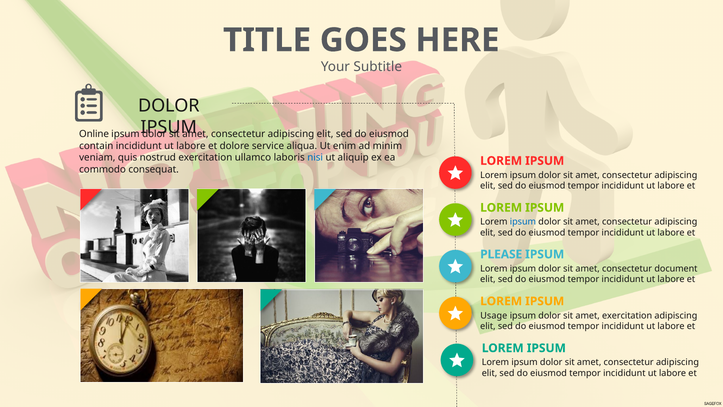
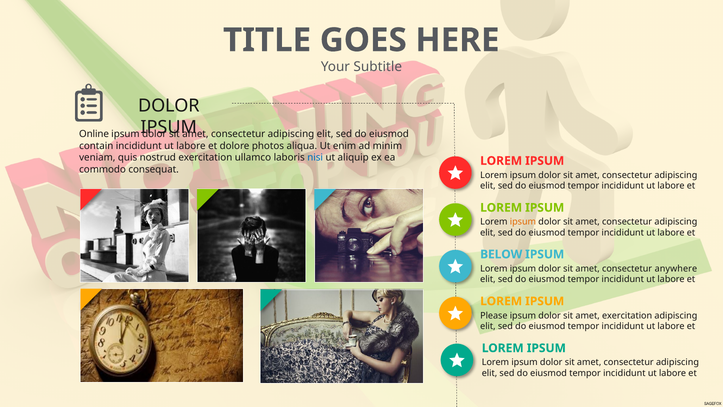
service: service -> photos (268, 146)
ipsum colour: blue -> orange (523, 222)
PLEASE: PLEASE -> BELOW (501, 254)
document: document -> anywhere (676, 268)
Usage: Usage -> Please (494, 315)
